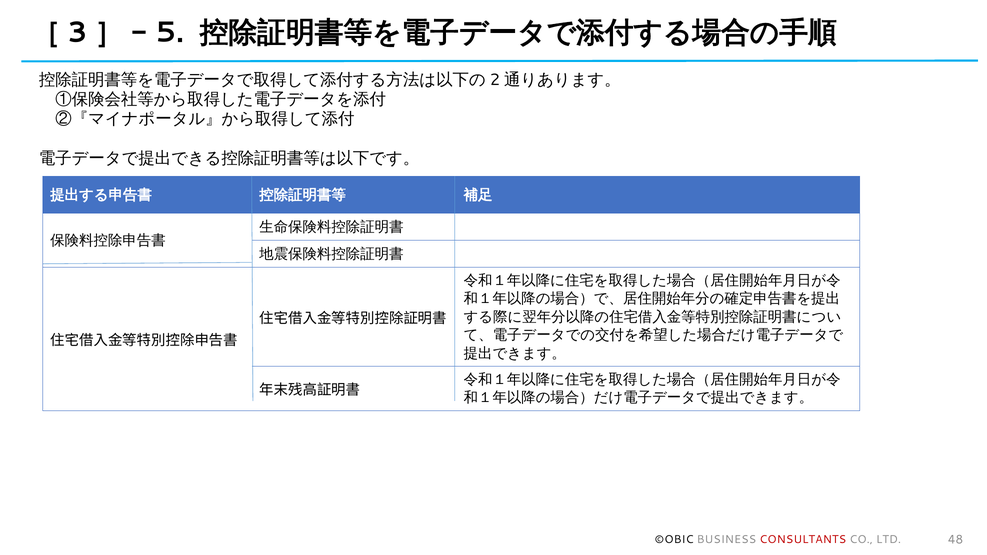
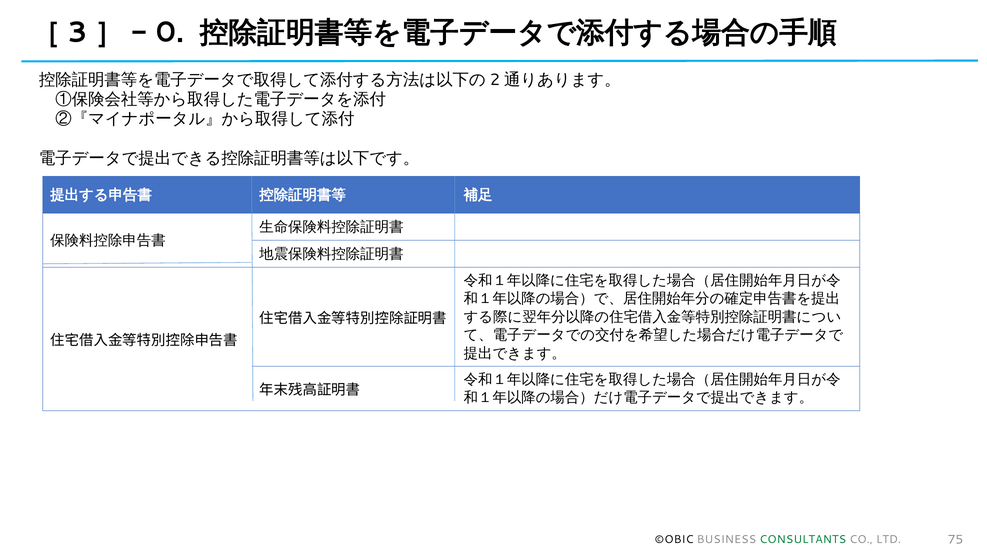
5: 5 -> 0 (170, 32)
CONSULTANTS colour: red -> green (803, 540)
48: 48 -> 75 (955, 540)
